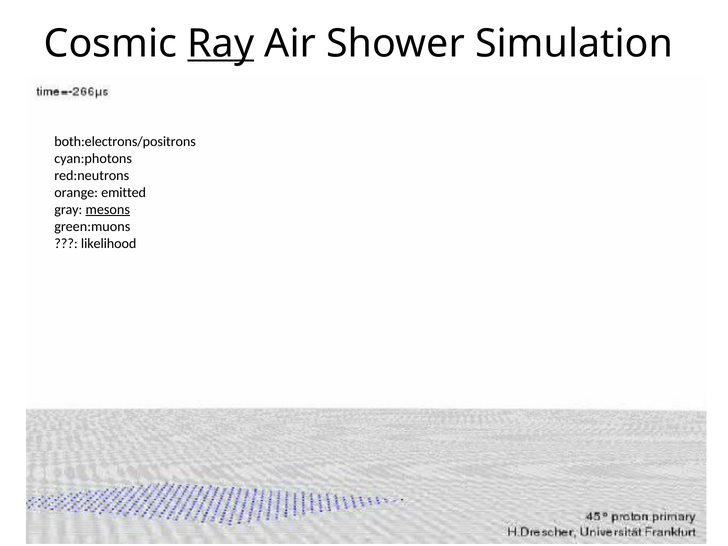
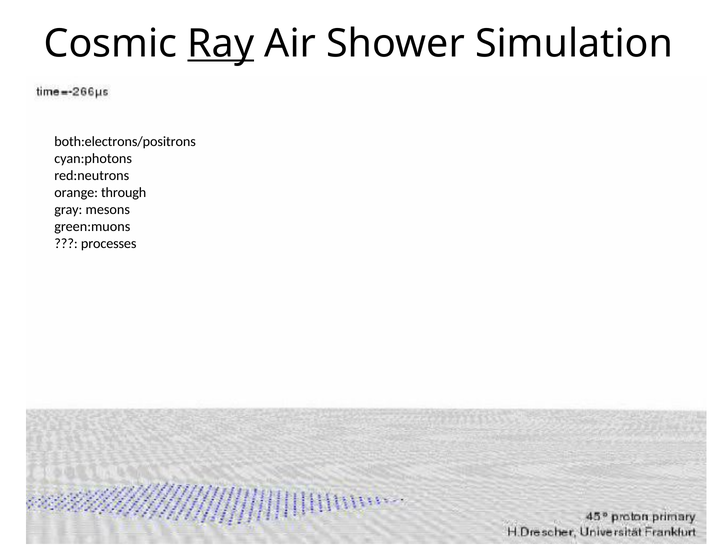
emitted: emitted -> through (124, 192)
mesons underline: present -> none (108, 209)
likelihood: likelihood -> processes (109, 243)
